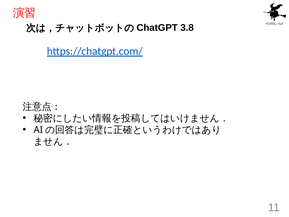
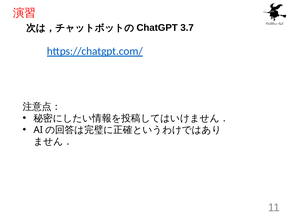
3.8: 3.8 -> 3.7 (187, 28)
